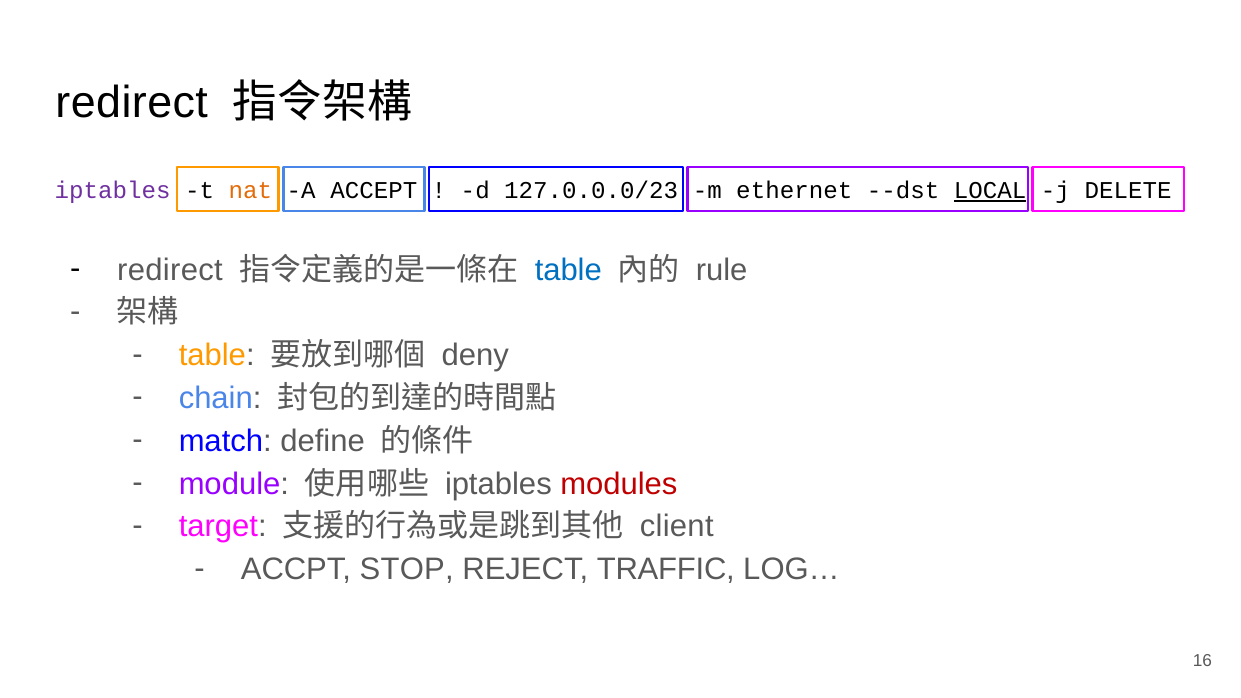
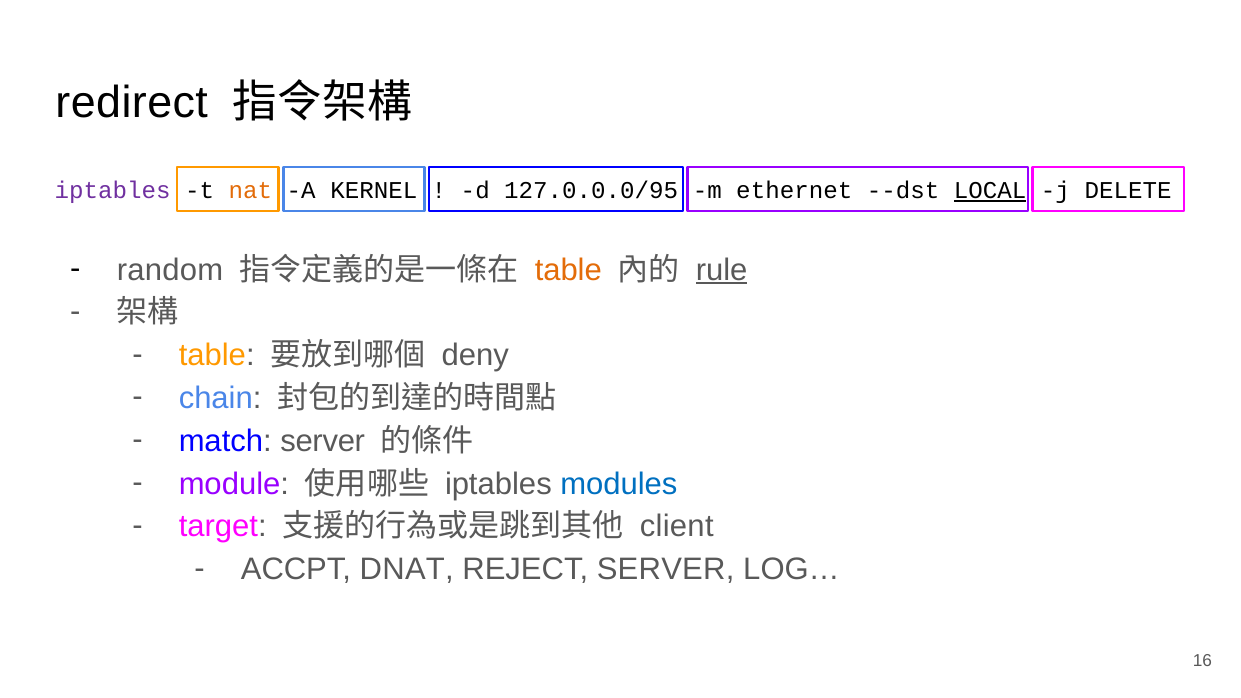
ACCEPT: ACCEPT -> KERNEL (374, 191)
127.0.0.0/23: 127.0.0.0/23 -> 127.0.0.0/95 (591, 191)
redirect: redirect -> random (170, 270)
table colour: blue -> orange (568, 270)
rule underline: none -> present (722, 270)
match define: define -> server (323, 441)
modules colour: red -> blue (619, 484)
STOP: STOP -> DNAT (407, 570)
REJECT TRAFFIC: TRAFFIC -> SERVER (666, 570)
